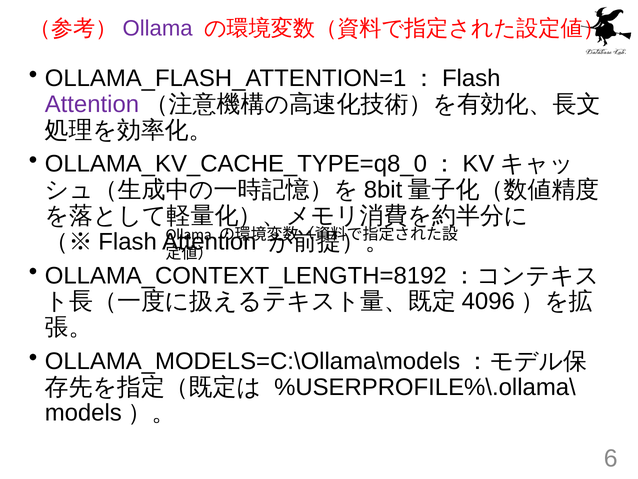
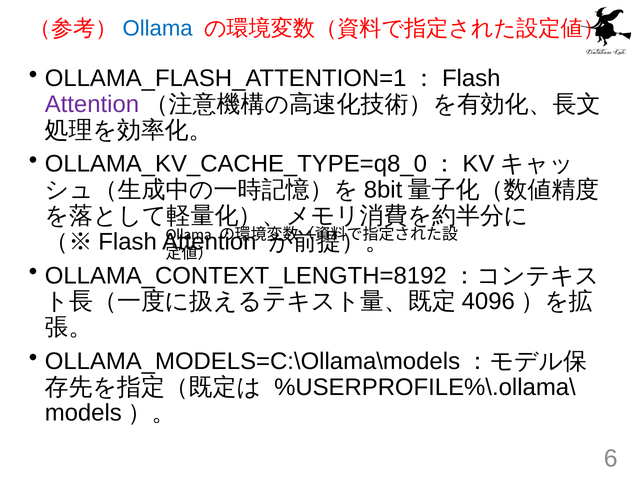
Ollama colour: purple -> blue (158, 28)
